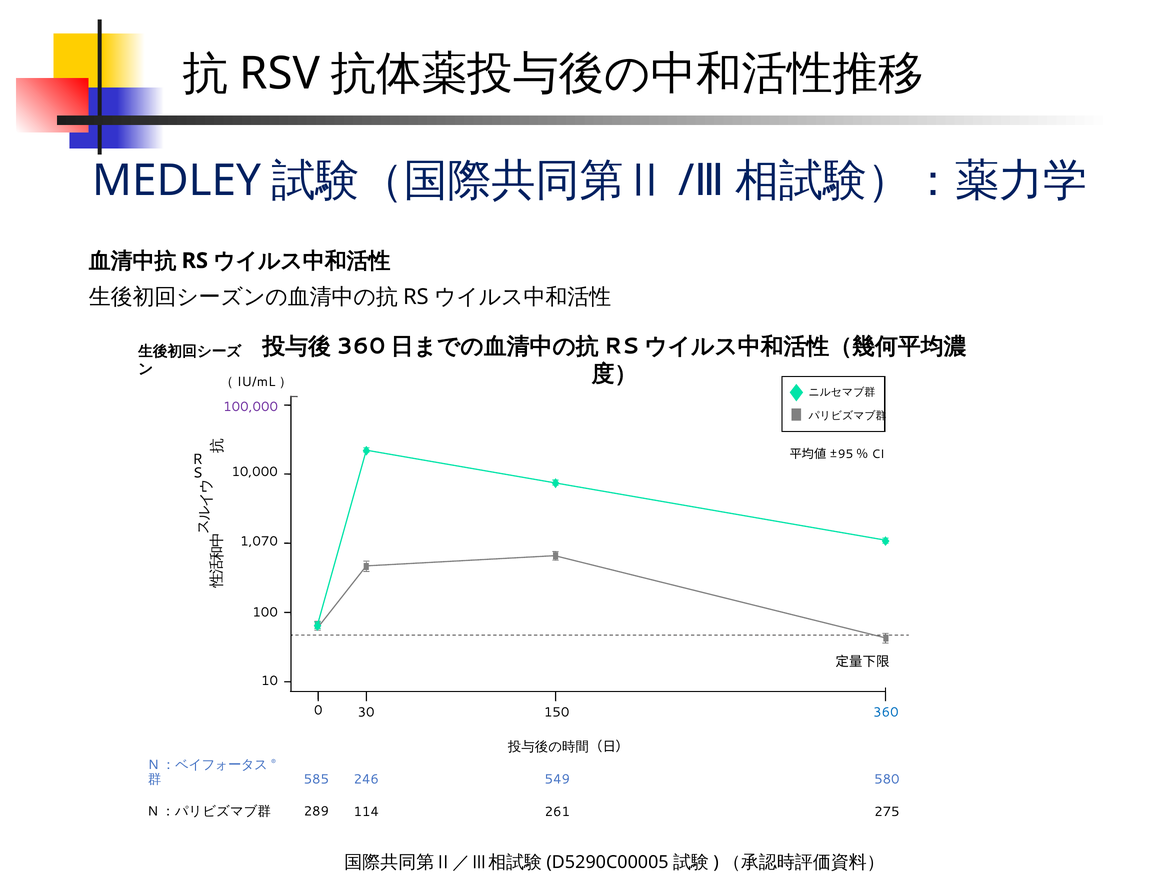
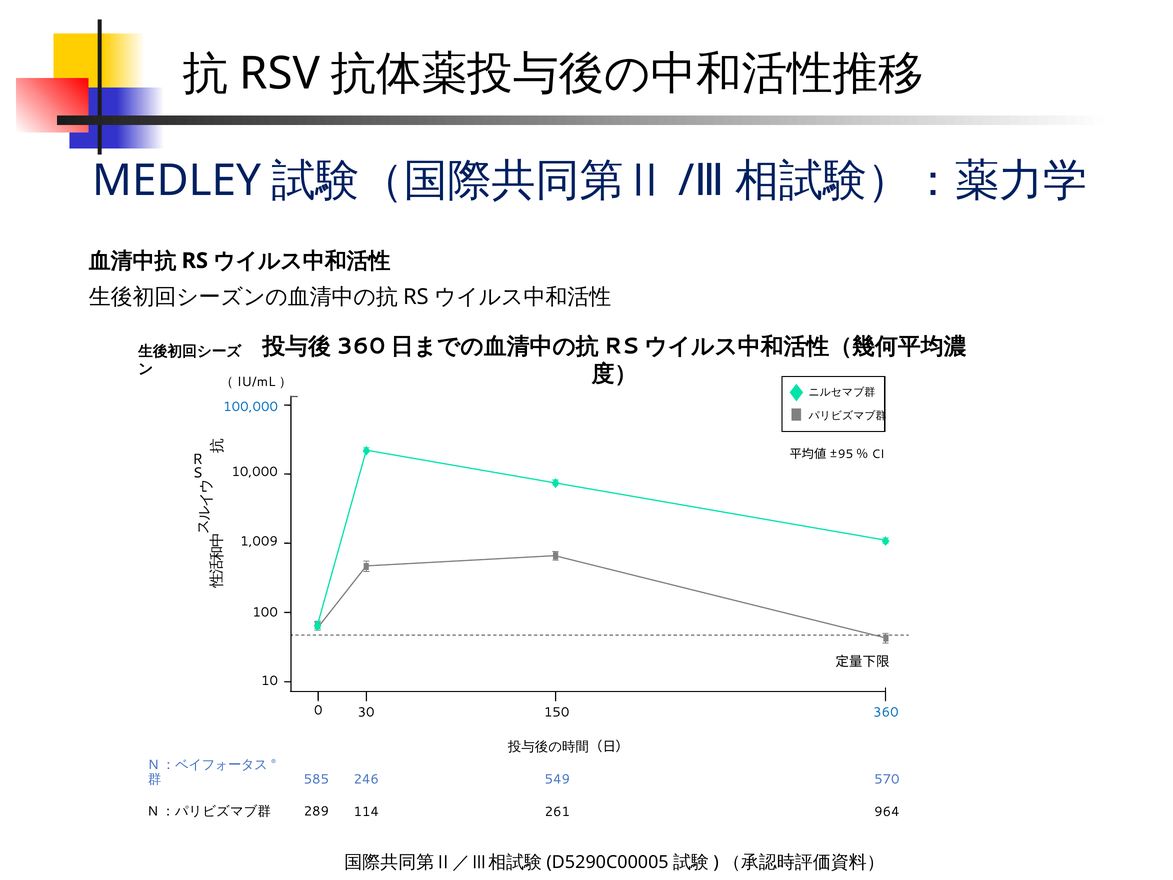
100,000 colour: purple -> blue (251, 407)
1,070: 1,070 -> 1,009 (259, 541)
580: 580 -> 570 (887, 779)
275: 275 -> 964 (887, 812)
